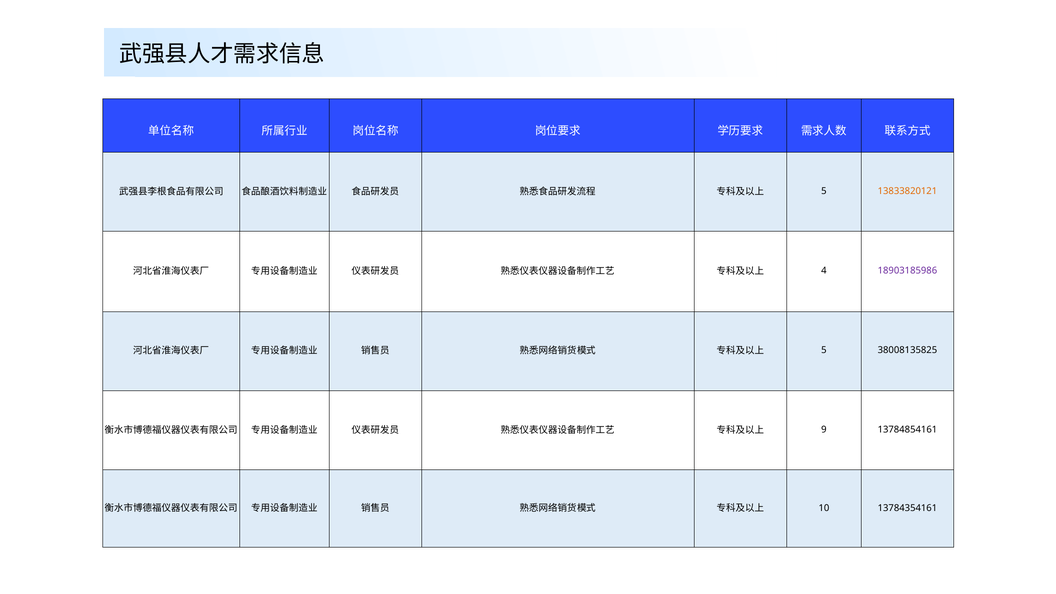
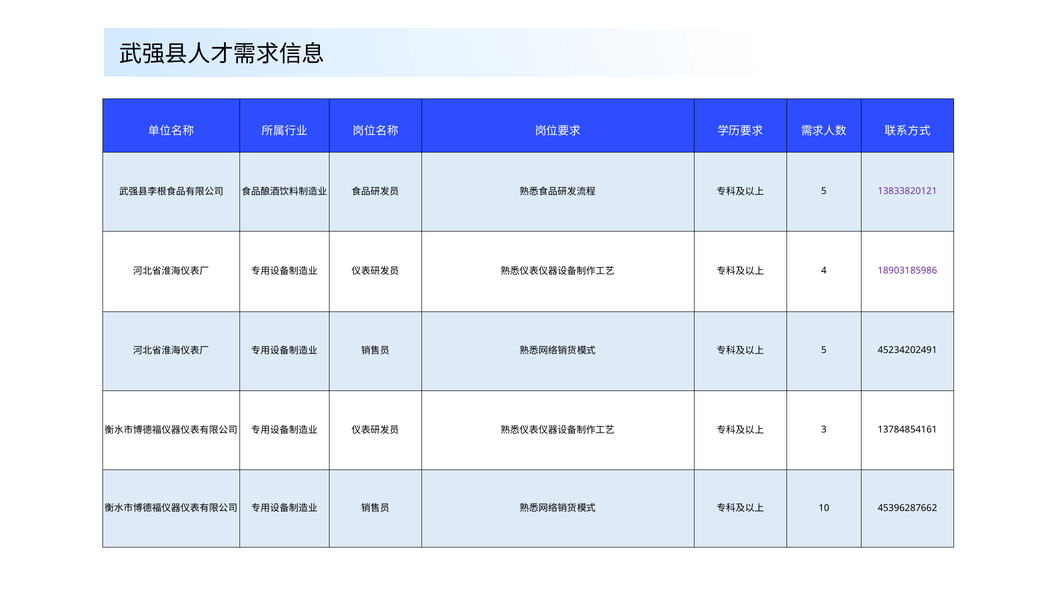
13833820121 colour: orange -> purple (907, 191)
38008135825: 38008135825 -> 45234202491 (907, 350)
9: 9 -> 3 (824, 430)
13784354161: 13784354161 -> 45396287662 (907, 508)
